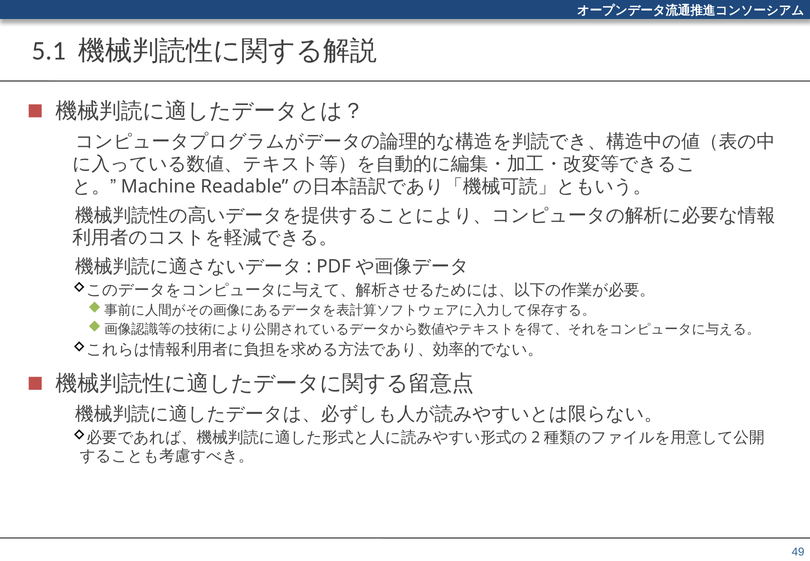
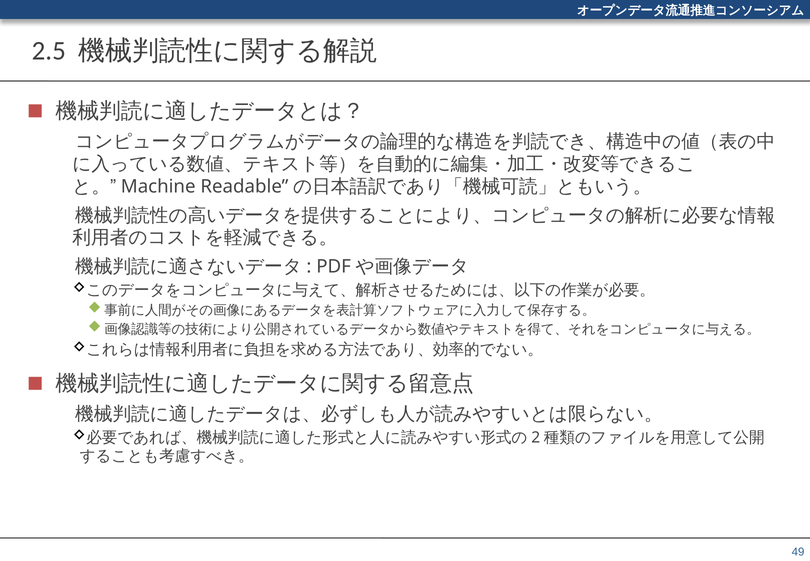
5.1: 5.1 -> 2.5 (49, 51)
